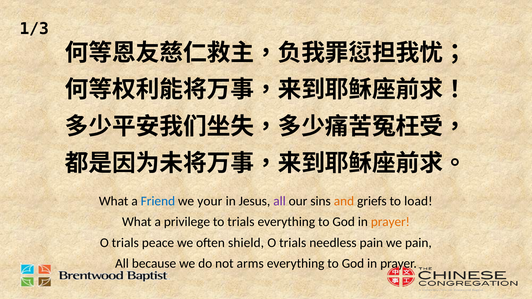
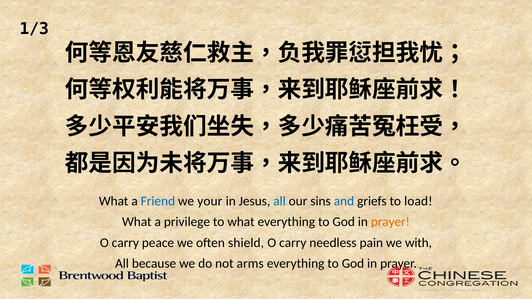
all colour: purple -> blue (280, 201)
and colour: orange -> blue (344, 201)
to trials: trials -> what (241, 222)
trials: trials -> carry (125, 243)
trials: trials -> carry (293, 243)
we pain: pain -> with (418, 243)
